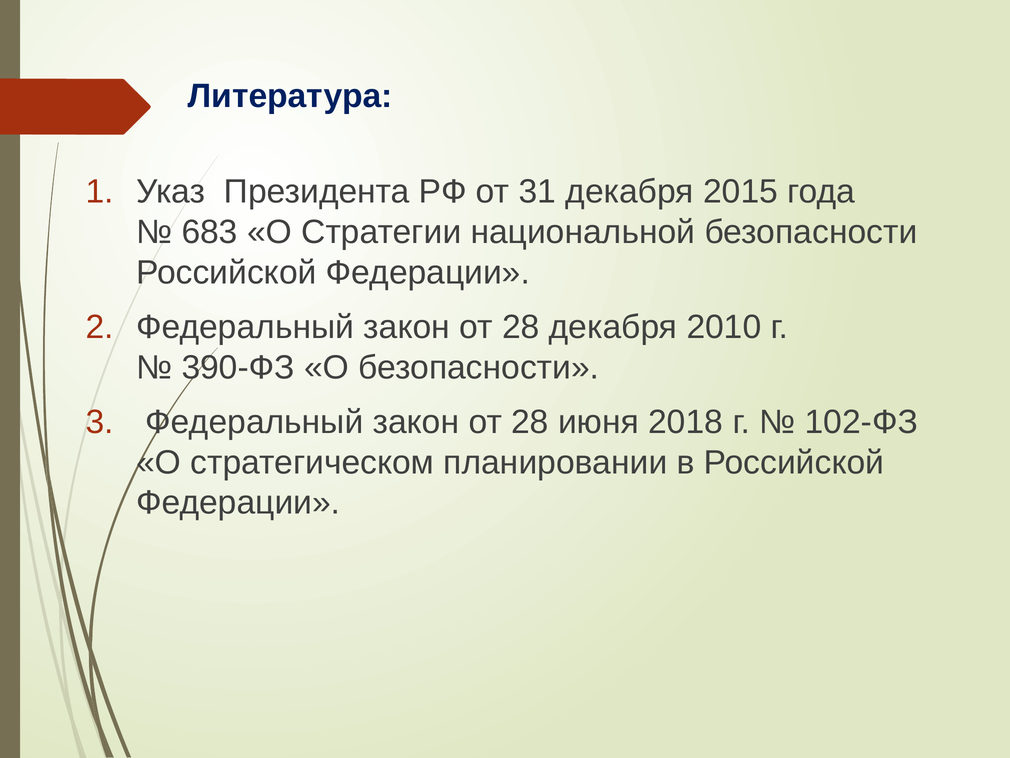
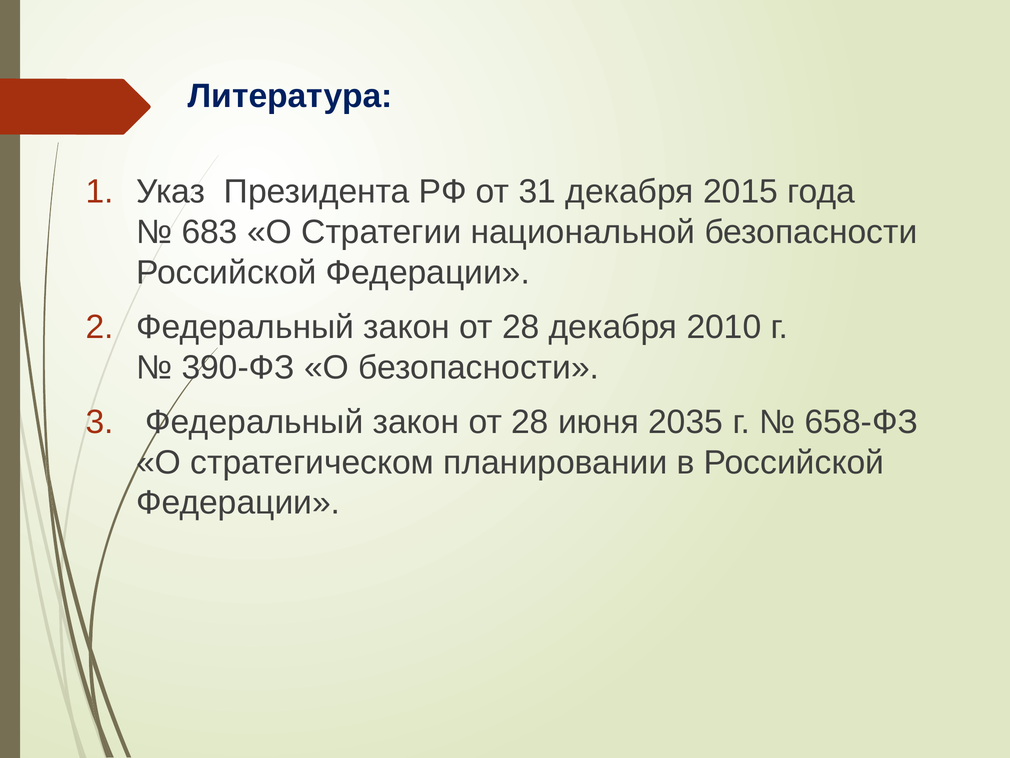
2018: 2018 -> 2035 (686, 422)
102-ФЗ: 102-ФЗ -> 658-ФЗ (861, 422)
